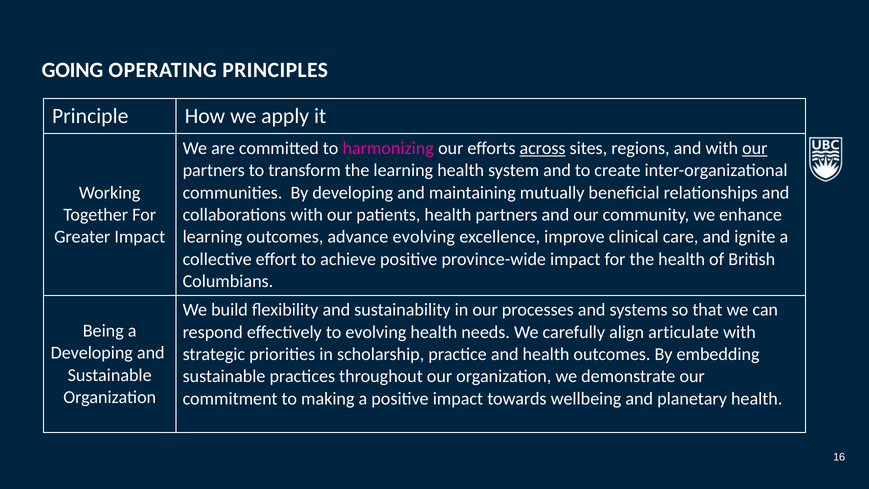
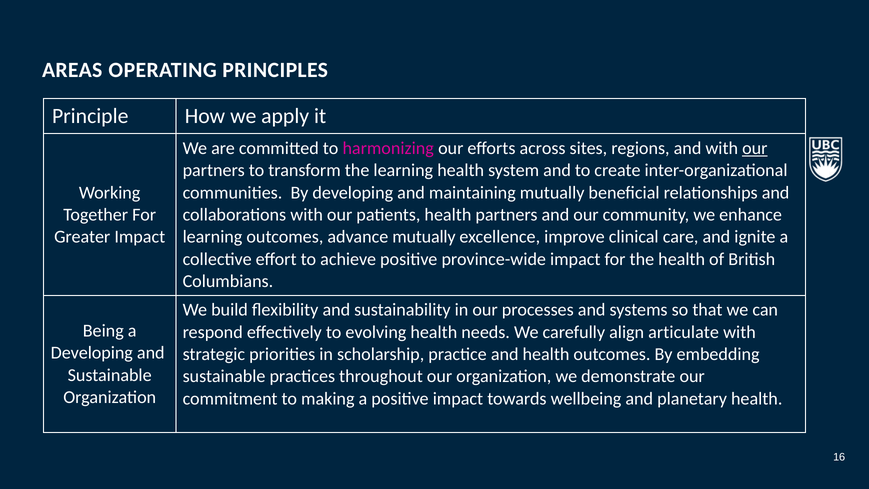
GOING: GOING -> AREAS (72, 70)
across underline: present -> none (543, 148)
advance evolving: evolving -> mutually (424, 237)
